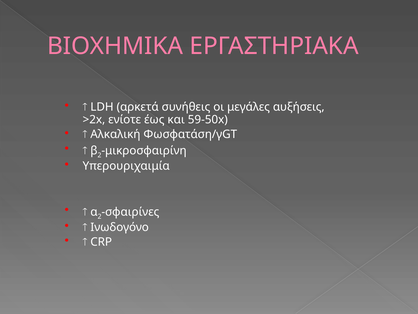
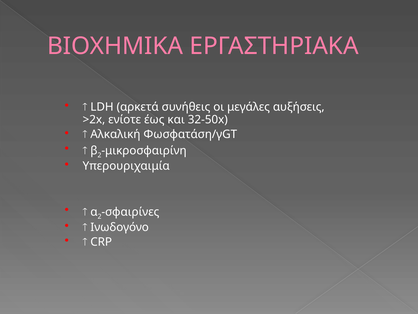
59-50x: 59-50x -> 32-50x (208, 119)
